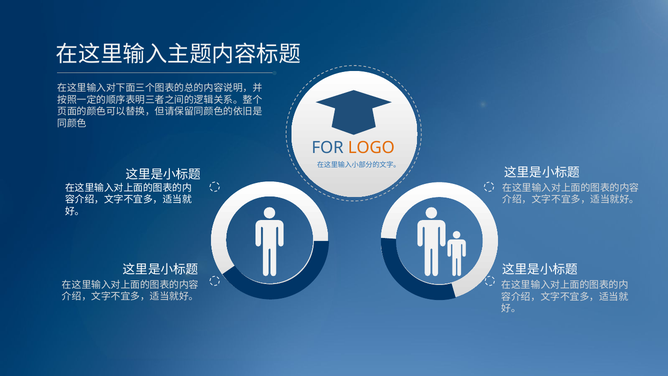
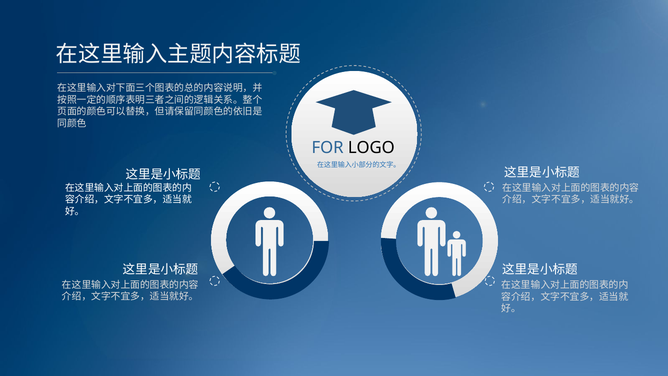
LOGO colour: orange -> black (371, 148)
